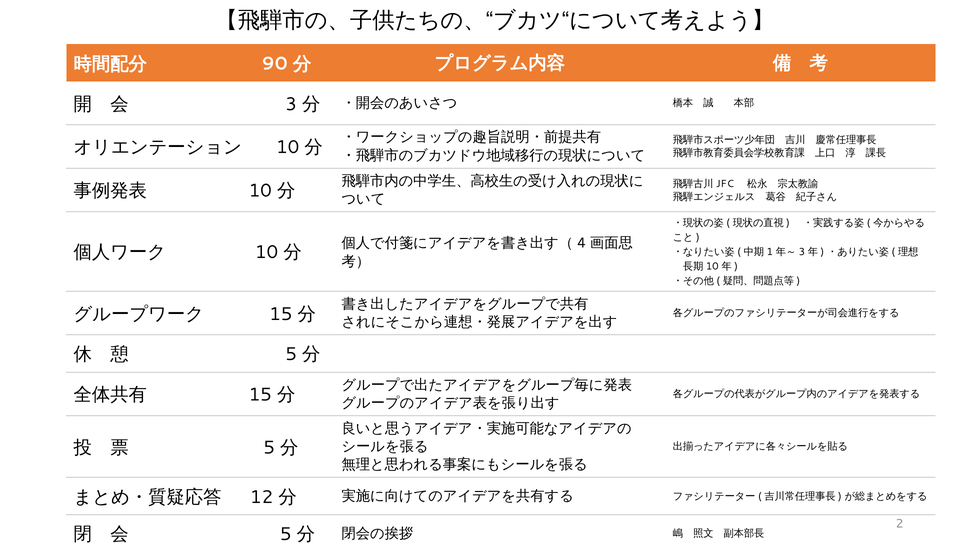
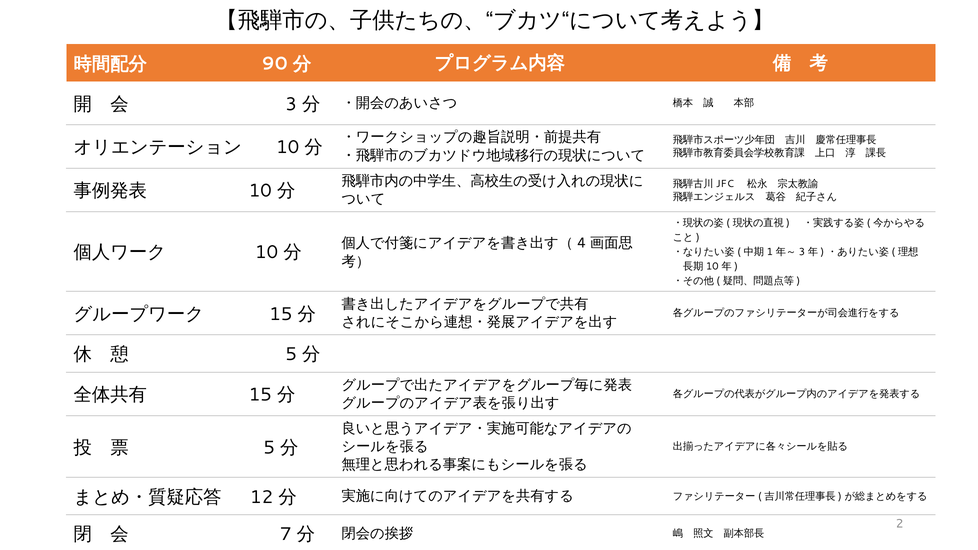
5: 5 -> 7 (286, 534)
